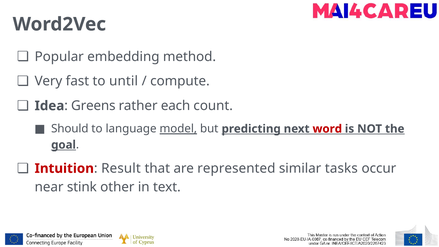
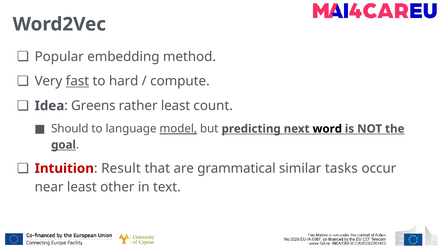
fast underline: none -> present (77, 81)
until: until -> hard (124, 81)
rather each: each -> least (176, 106)
word colour: red -> black (327, 129)
represented: represented -> grammatical (236, 168)
near stink: stink -> least (82, 187)
